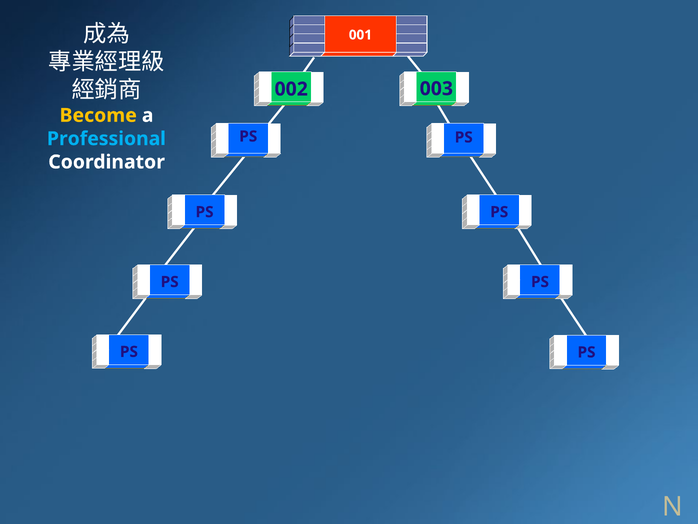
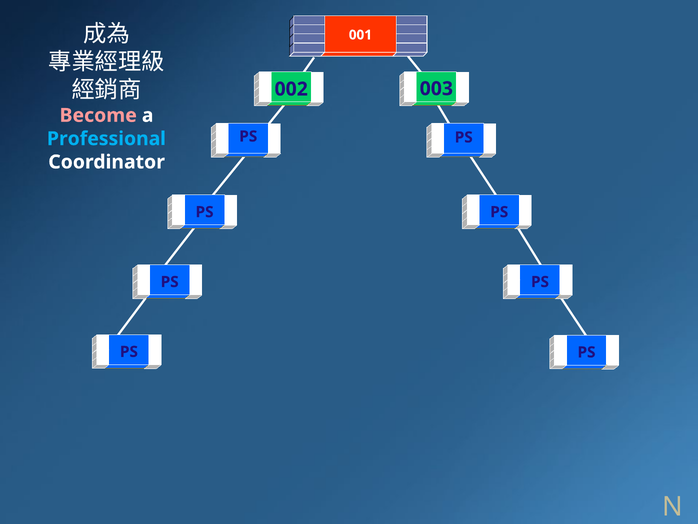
Become colour: yellow -> pink (98, 115)
